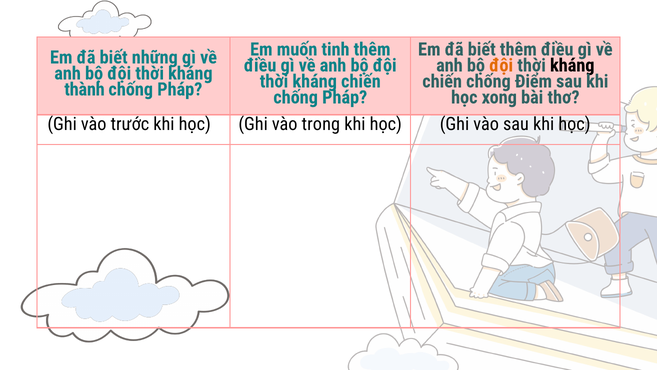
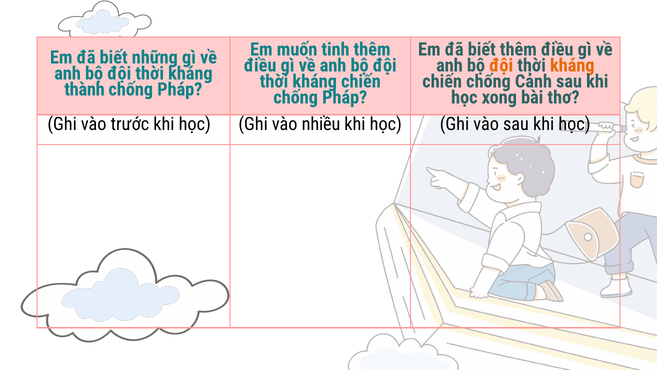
kháng colour: black -> orange (572, 65)
Điểm: Điểm -> Cảnh (533, 81)
trong: trong -> nhiều (321, 124)
